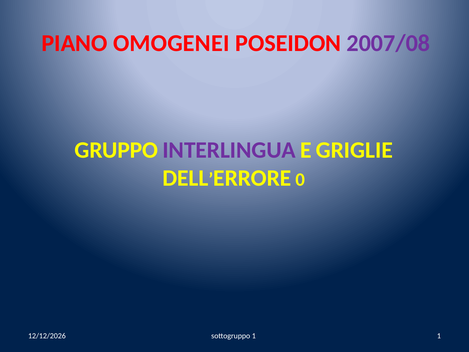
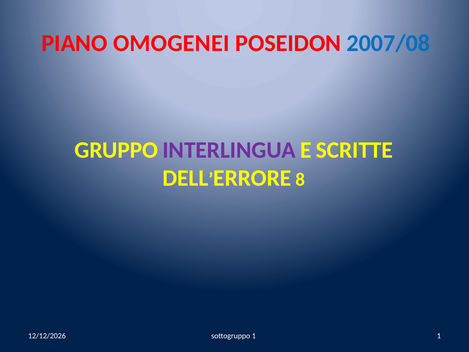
2007/08 colour: purple -> blue (388, 43)
GRIGLIE: GRIGLIE -> SCRITTE (354, 150)
0: 0 -> 8 (300, 180)
